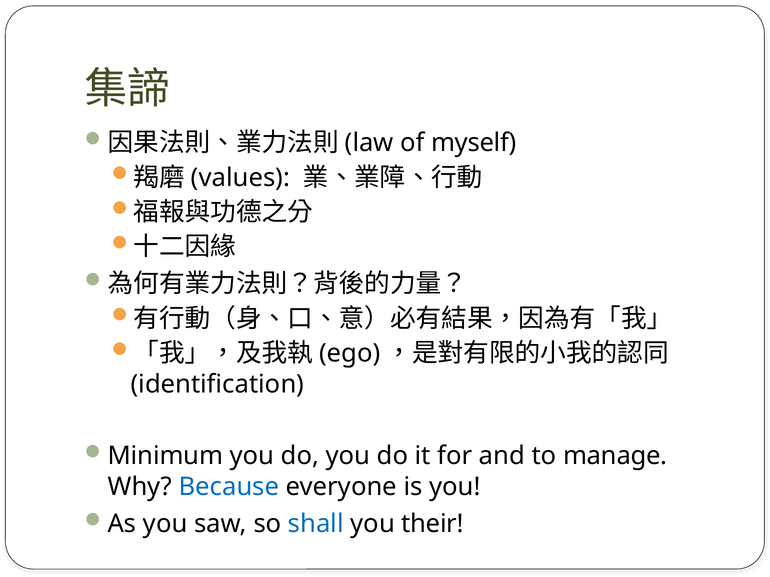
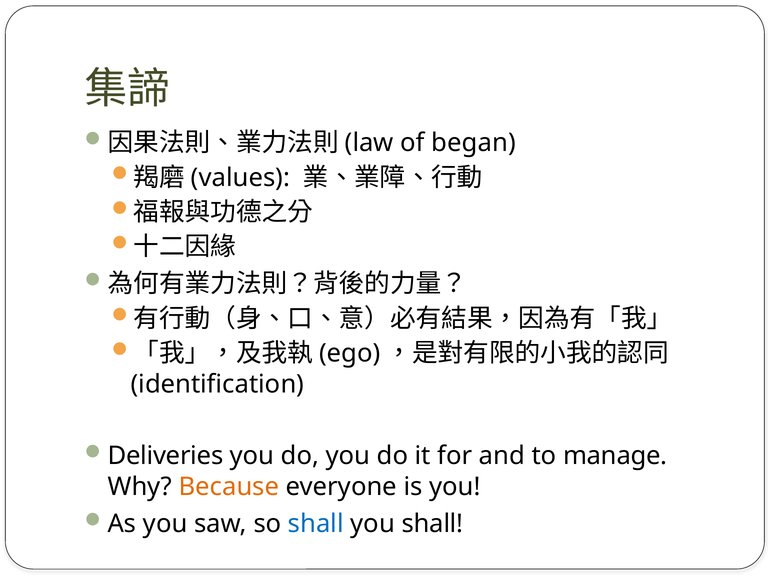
myself: myself -> began (474, 143)
Minimum: Minimum -> Deliveries (166, 456)
Because colour: blue -> orange (229, 487)
you their: their -> shall (432, 524)
